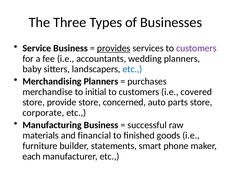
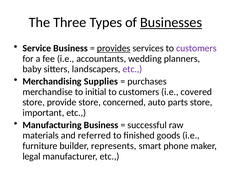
Businesses underline: none -> present (171, 22)
etc colour: blue -> purple (132, 69)
Merchandising Planners: Planners -> Supplies (101, 81)
corporate: corporate -> important (43, 112)
financial: financial -> referred (94, 135)
statements: statements -> represents (114, 145)
each: each -> legal (31, 156)
